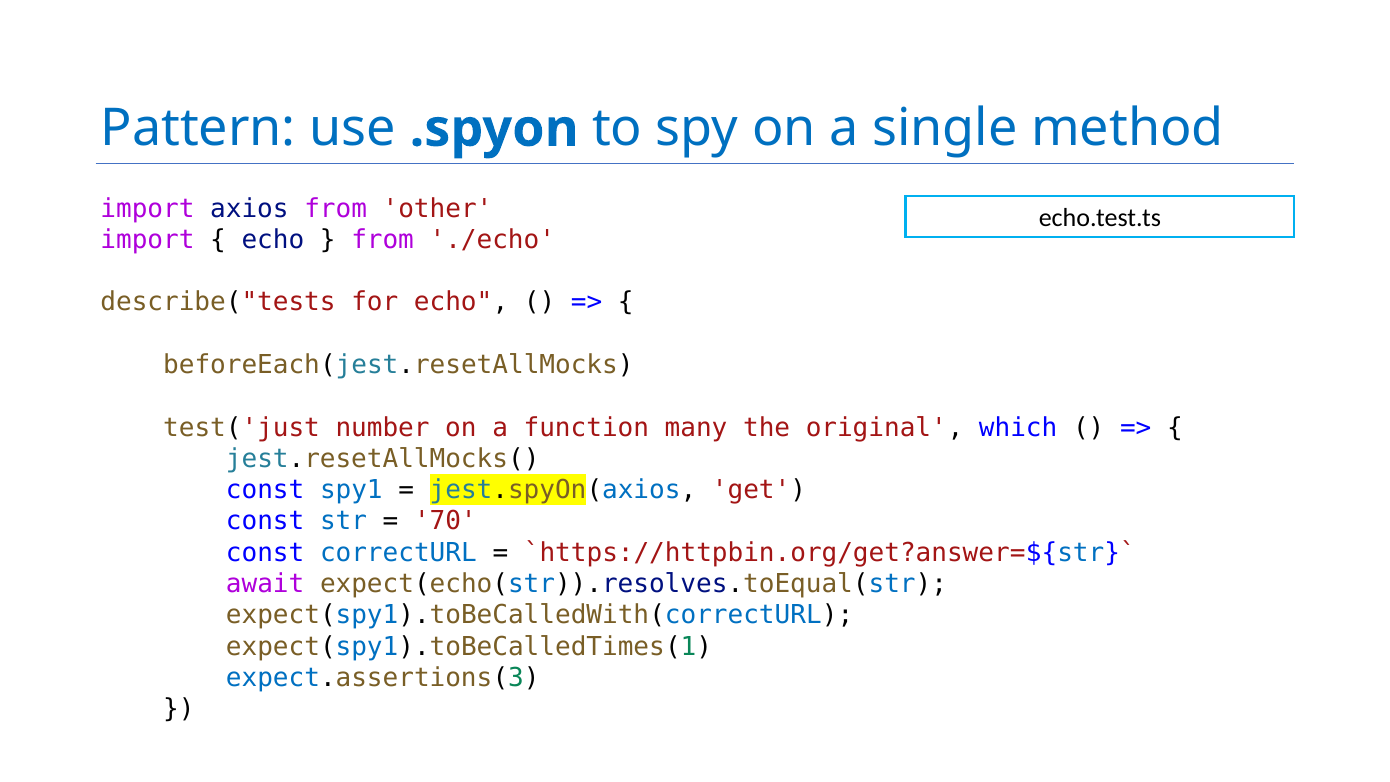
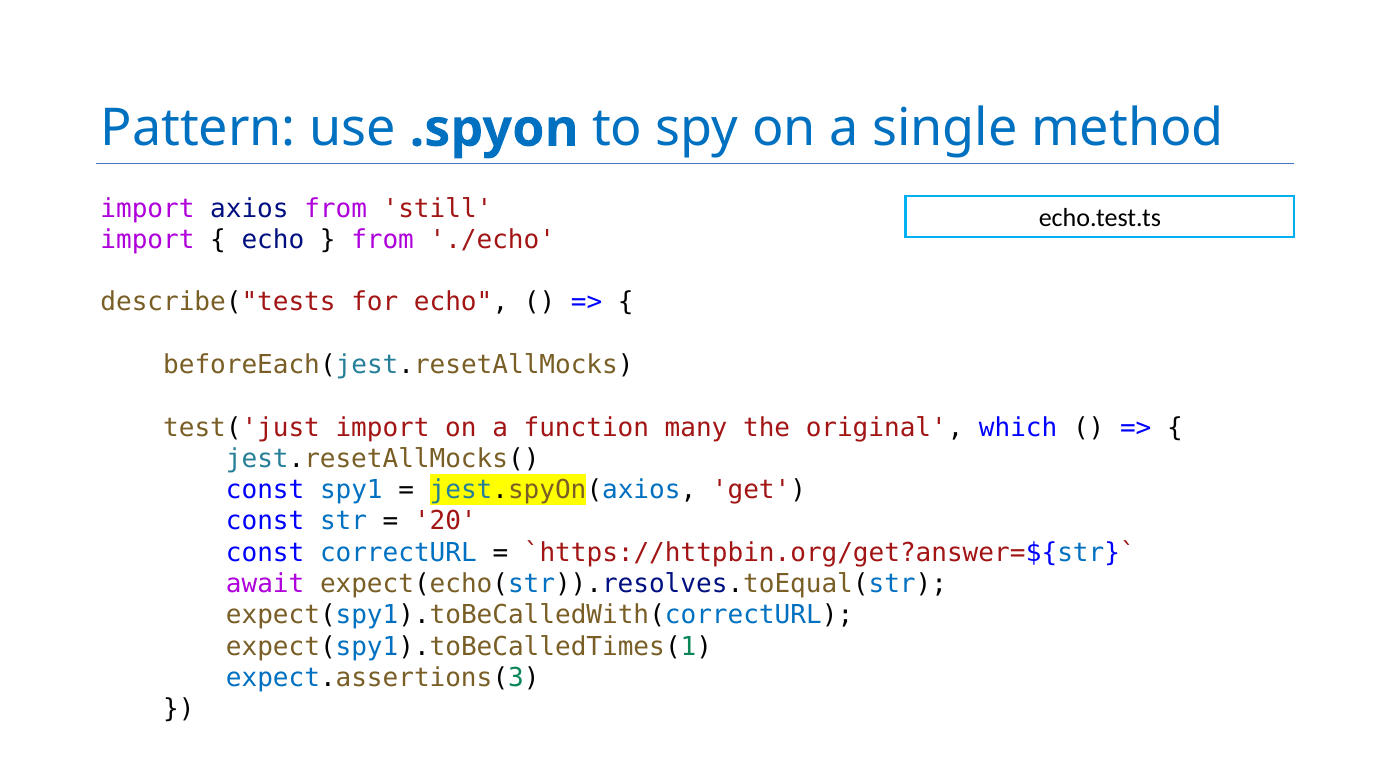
other: other -> still (438, 208)
test('just number: number -> import (383, 427)
70: 70 -> 20 (445, 521)
